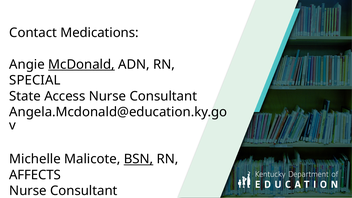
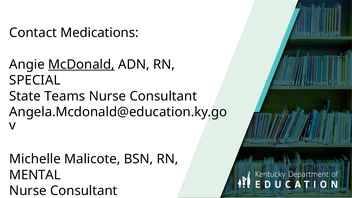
Access: Access -> Teams (65, 96)
BSN underline: present -> none (139, 159)
AFFECTS: AFFECTS -> MENTAL (35, 175)
